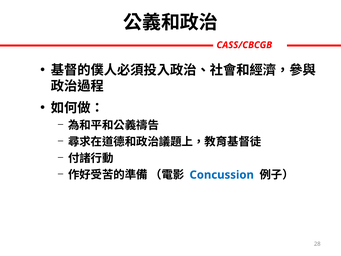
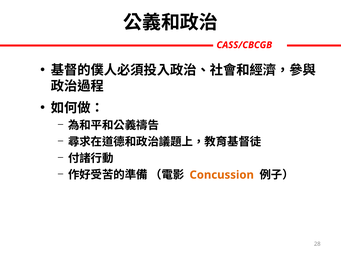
Concussion colour: blue -> orange (222, 175)
